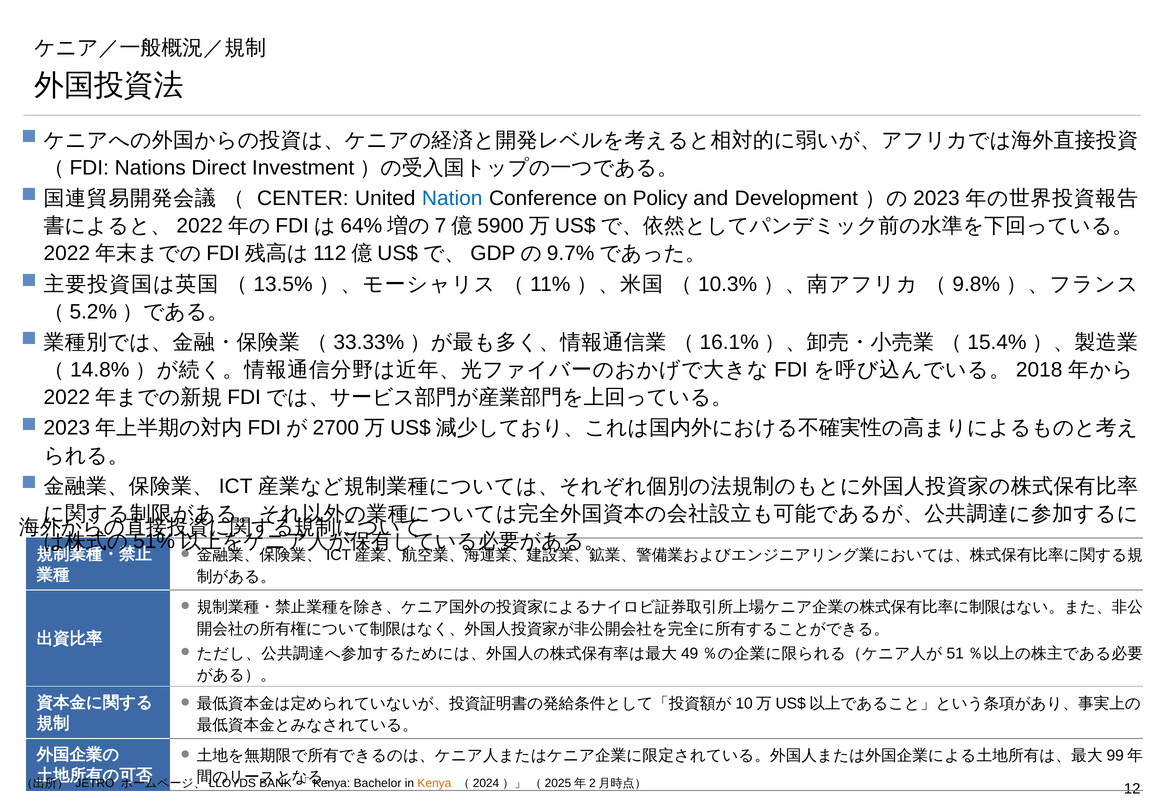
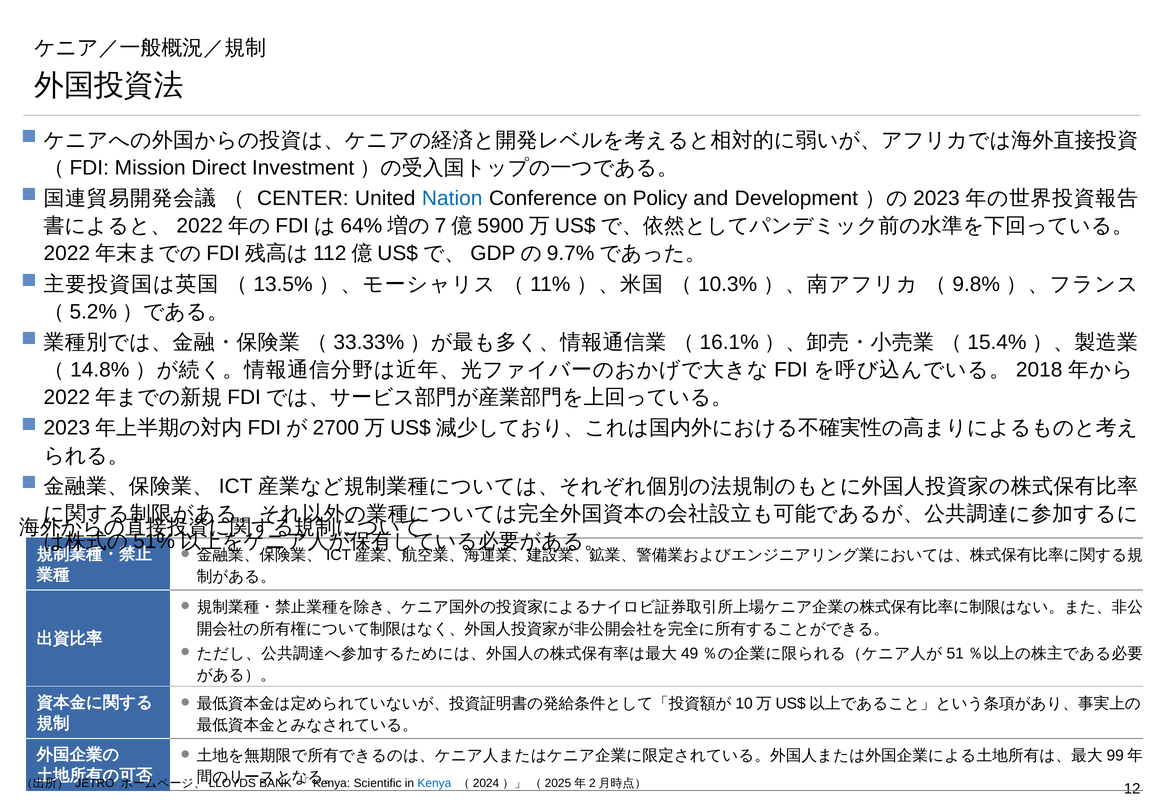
Nations: Nations -> Mission (150, 168)
Bachelor: Bachelor -> Scientific (378, 783)
Kenya colour: orange -> blue (434, 783)
